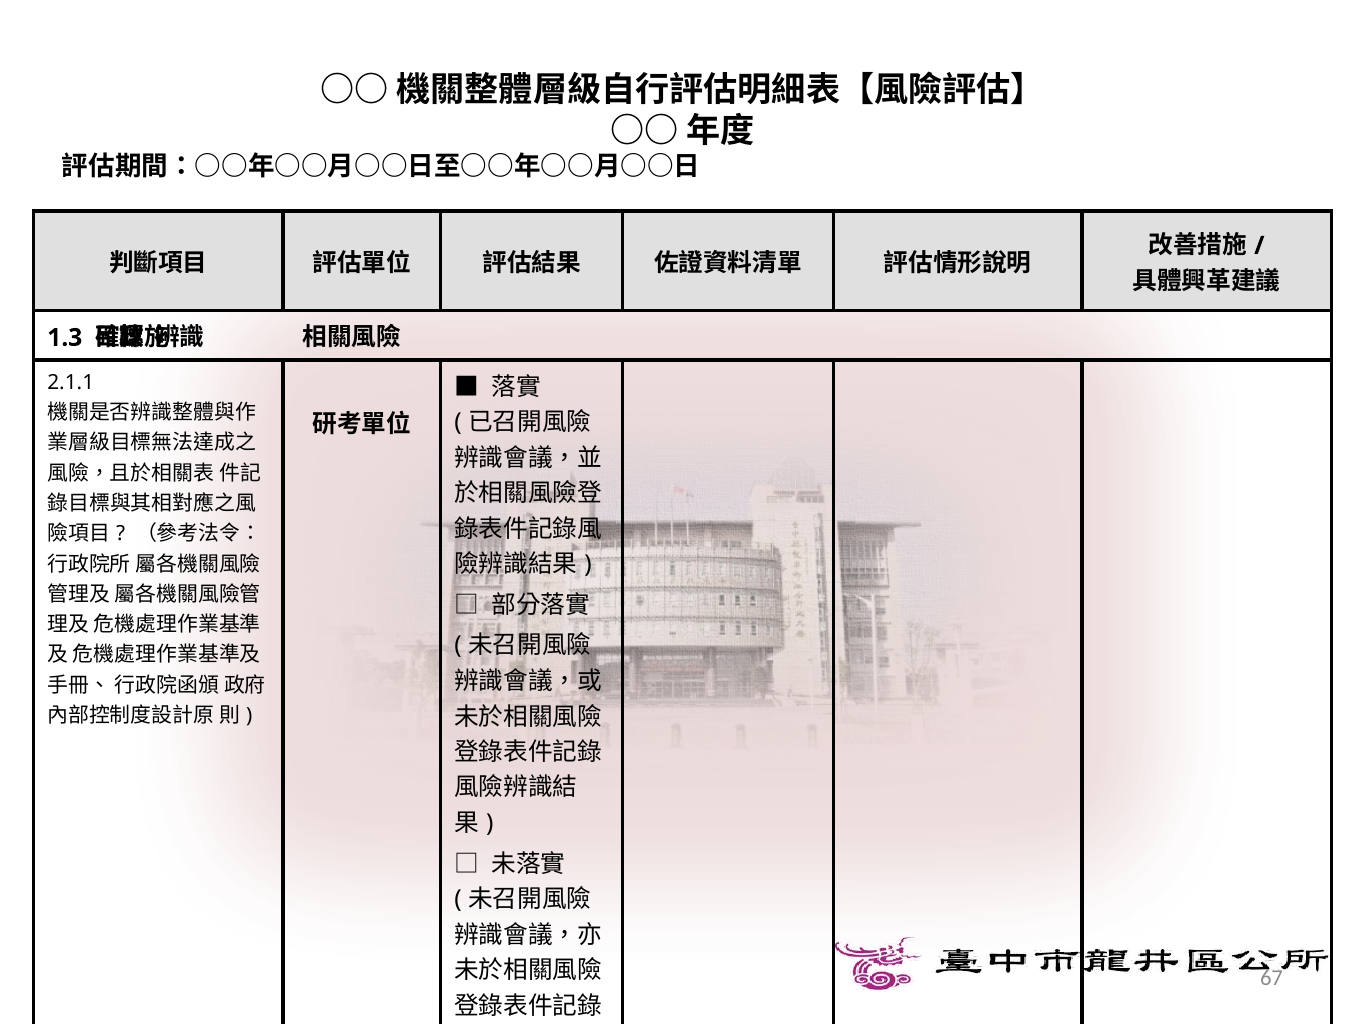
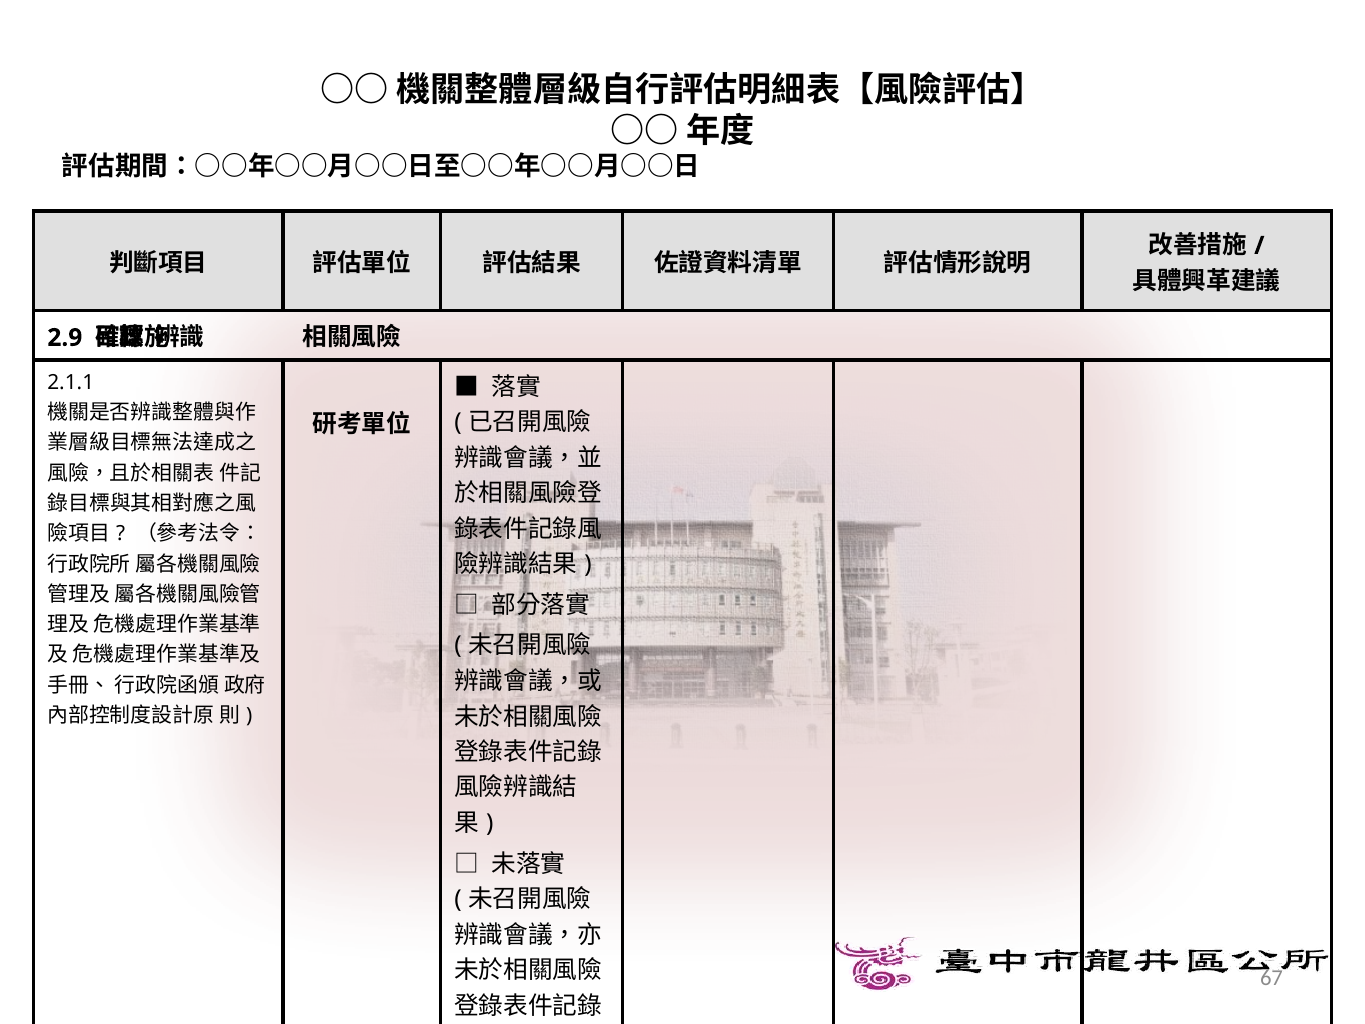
1.3: 1.3 -> 2.9 (65, 338)
